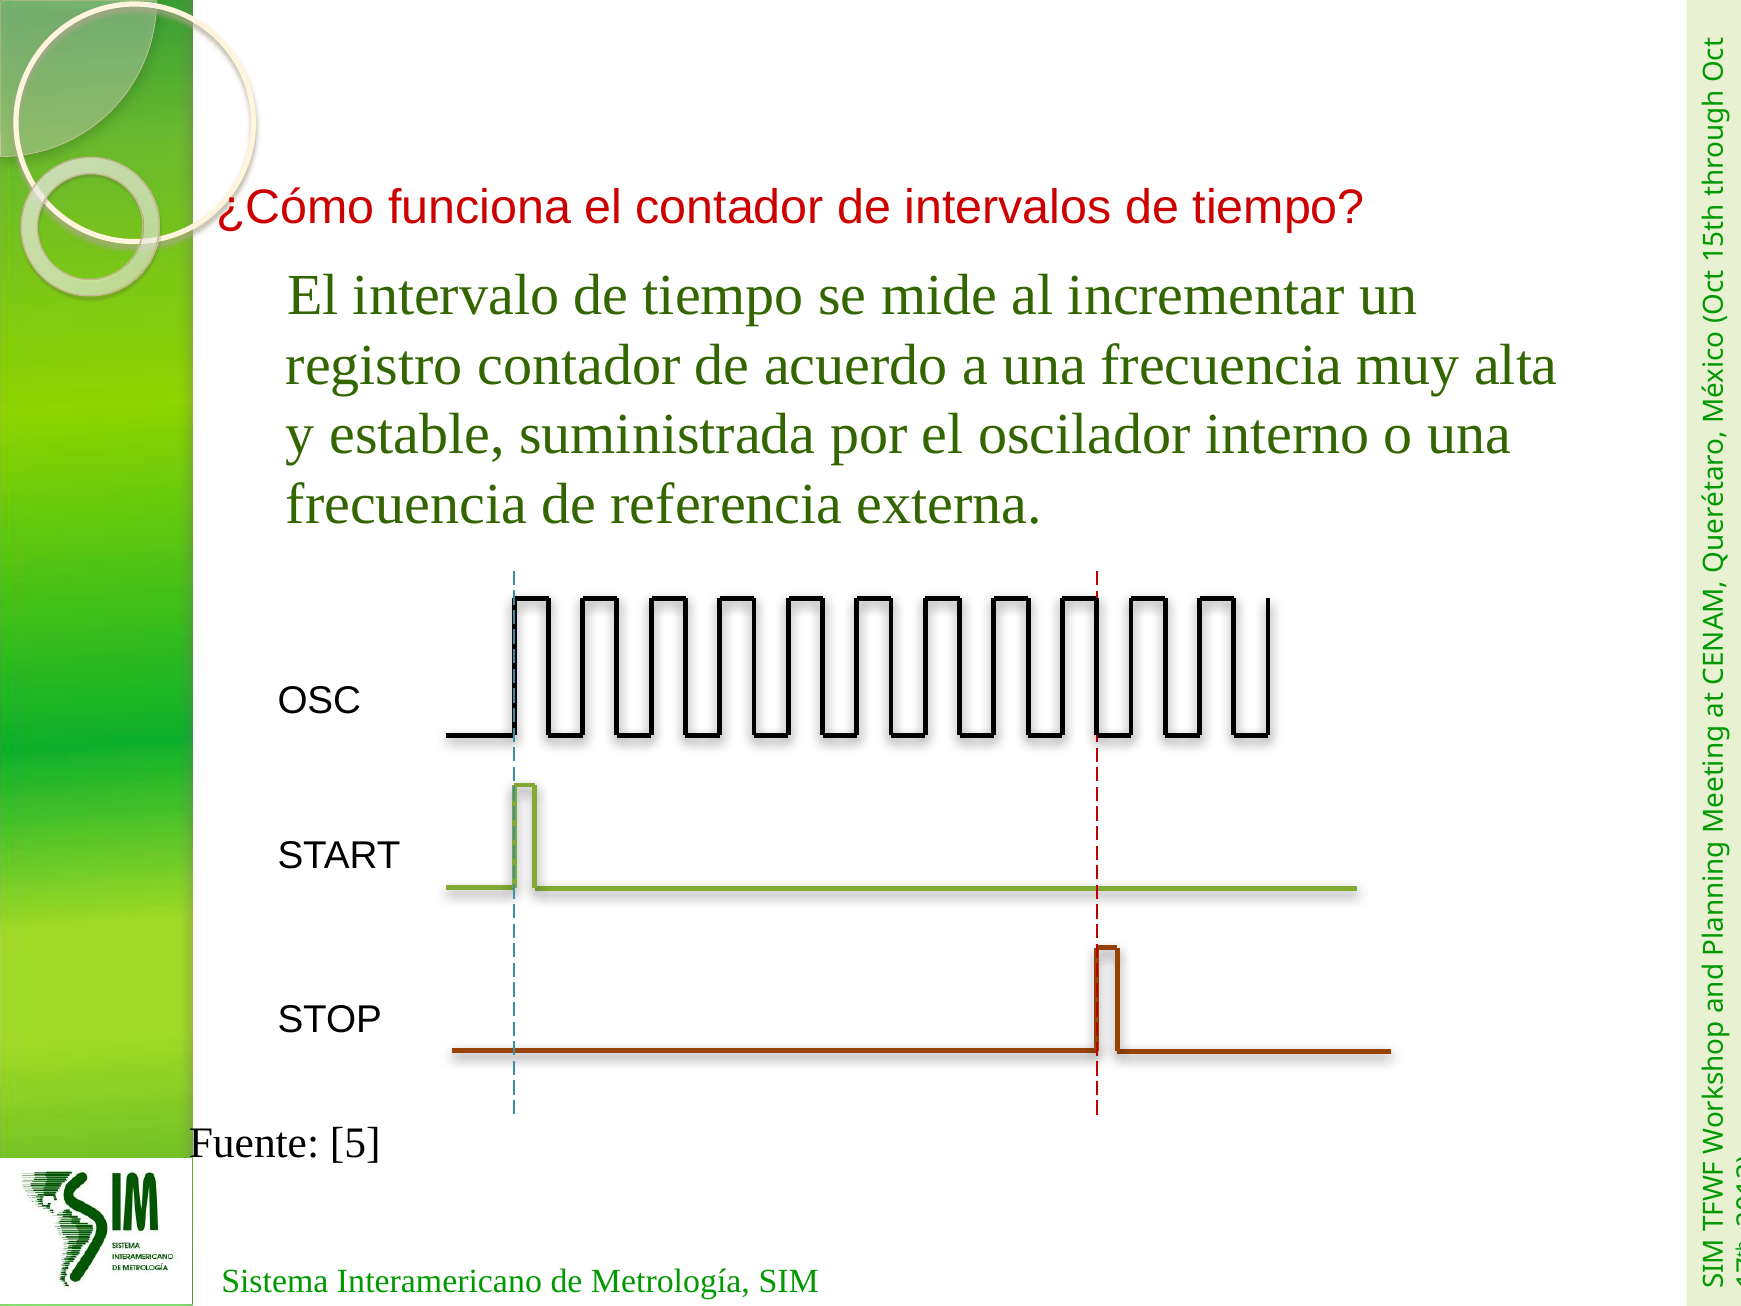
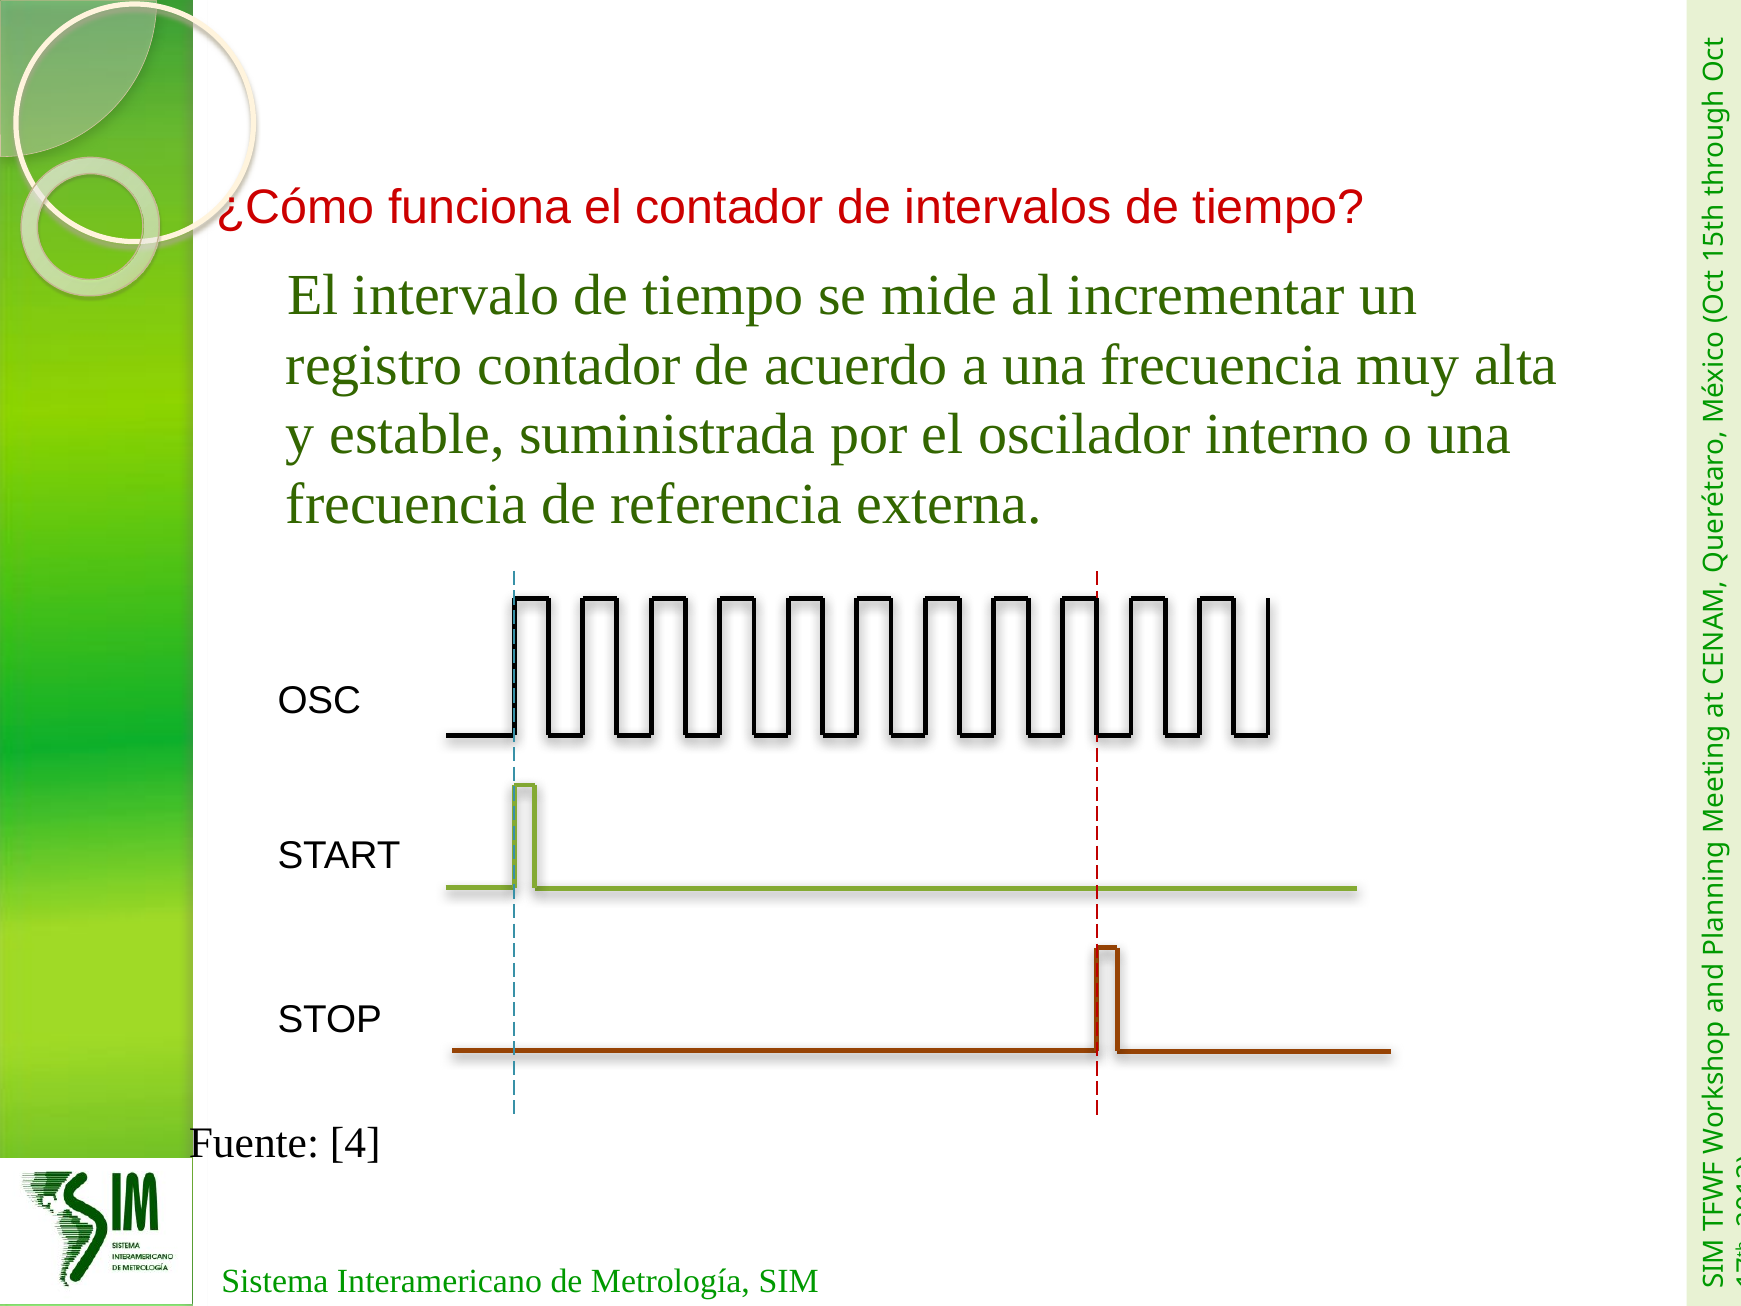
Fuente 5: 5 -> 4 (355, 1143)
